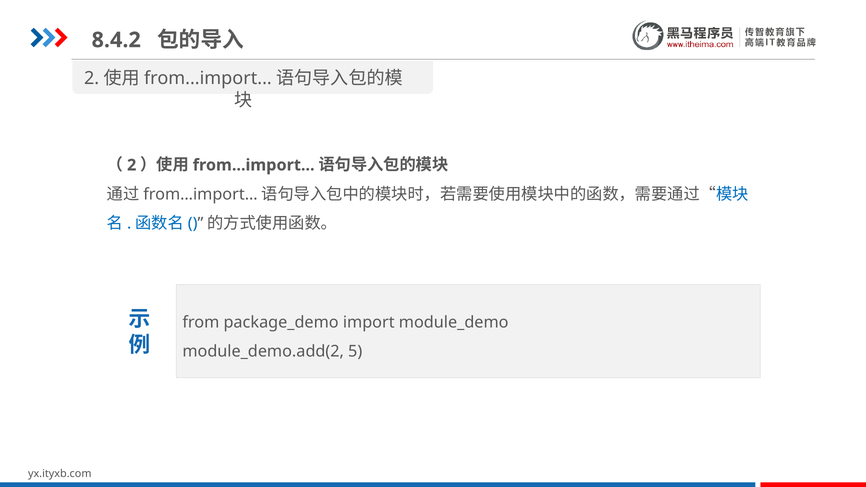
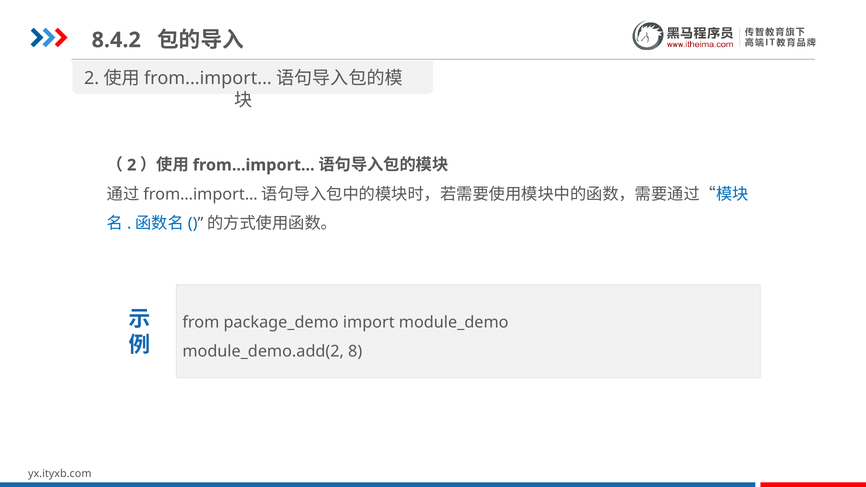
5: 5 -> 8 (355, 352)
